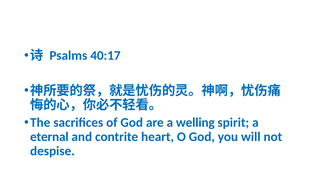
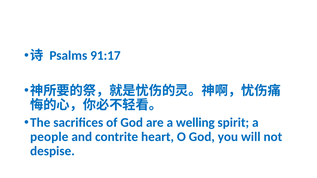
40:17: 40:17 -> 91:17 (105, 56)
eternal: eternal -> people (49, 137)
